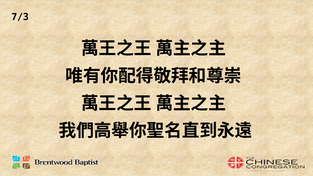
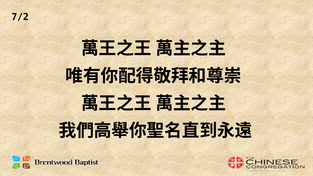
7/3: 7/3 -> 7/2 (20, 17)
